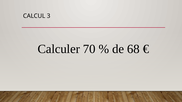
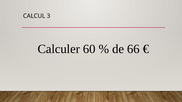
70: 70 -> 60 (89, 49)
68: 68 -> 66 (133, 49)
